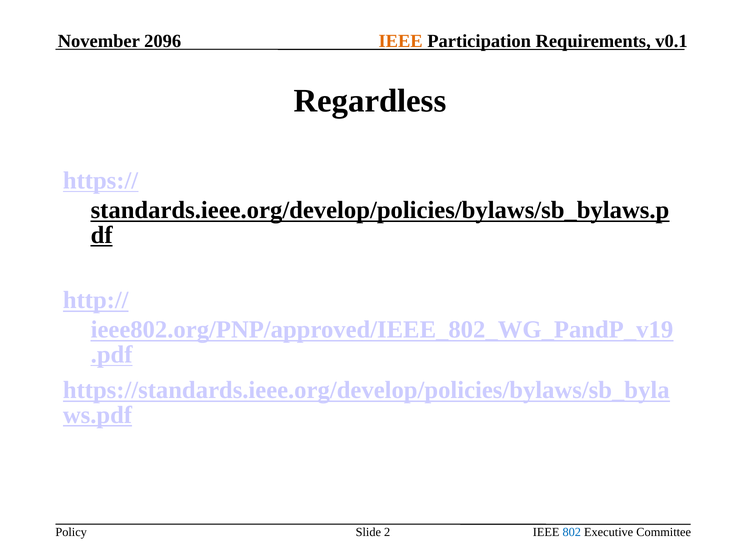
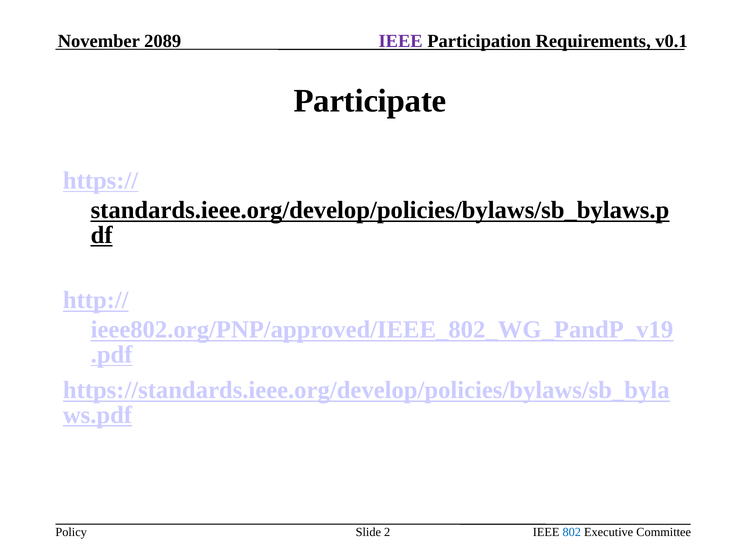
2096: 2096 -> 2089 (163, 41)
IEEE colour: orange -> purple (401, 41)
Regardless: Regardless -> Participate (370, 101)
